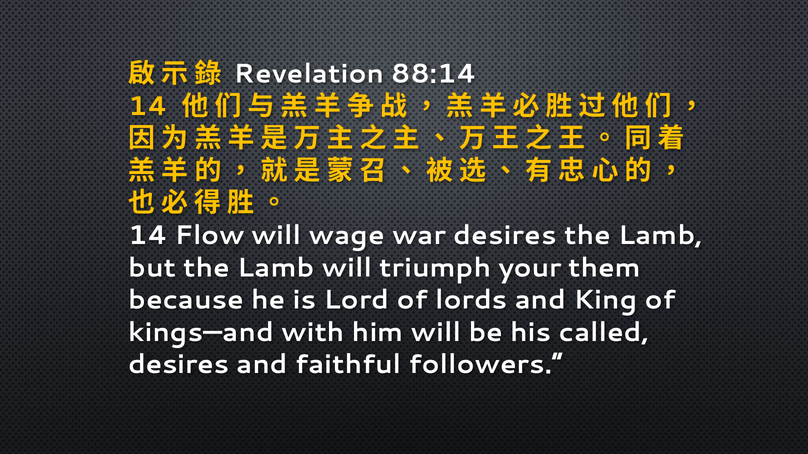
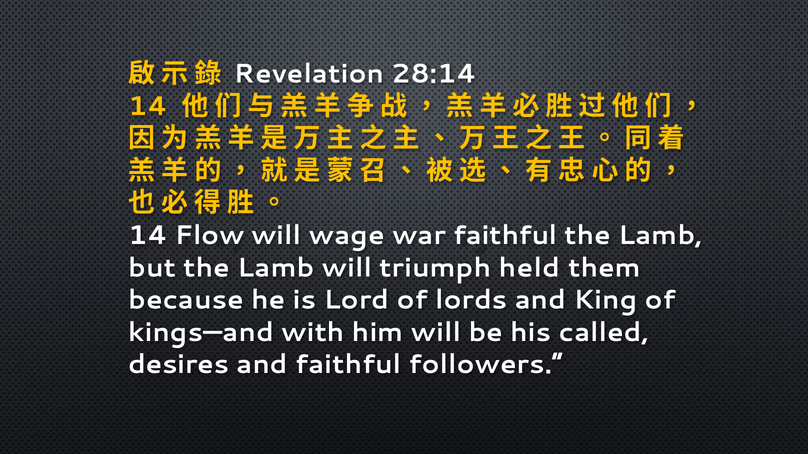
88:14: 88:14 -> 28:14 (434, 74)
war desires: desires -> faithful (505, 236)
your: your -> held (530, 268)
